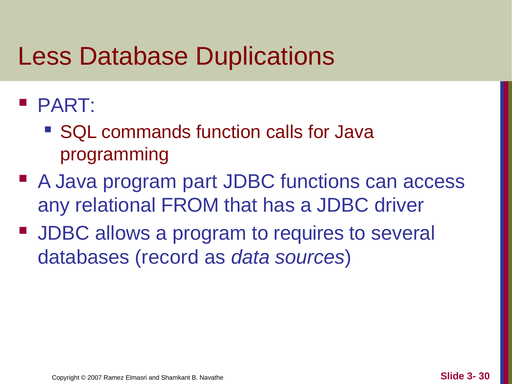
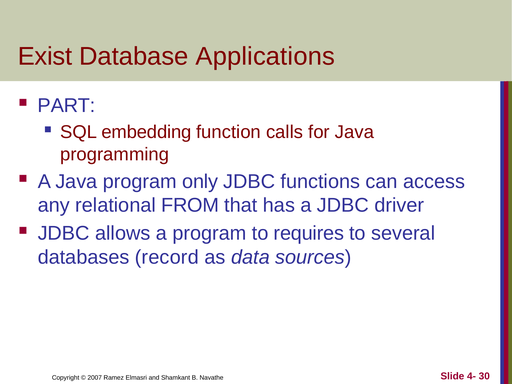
Less: Less -> Exist (45, 56)
Duplications: Duplications -> Applications (265, 56)
commands: commands -> embedding (146, 132)
program part: part -> only (200, 181)
3-: 3- -> 4- (472, 376)
